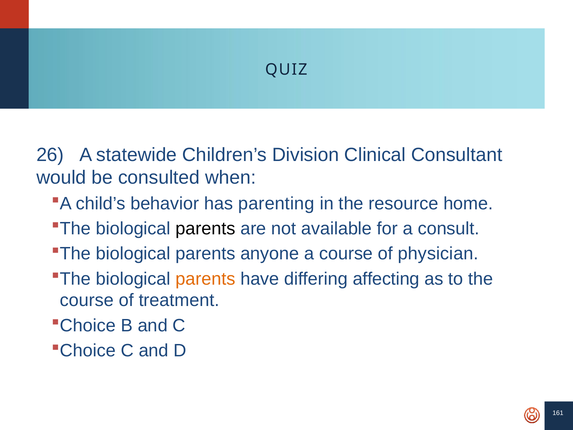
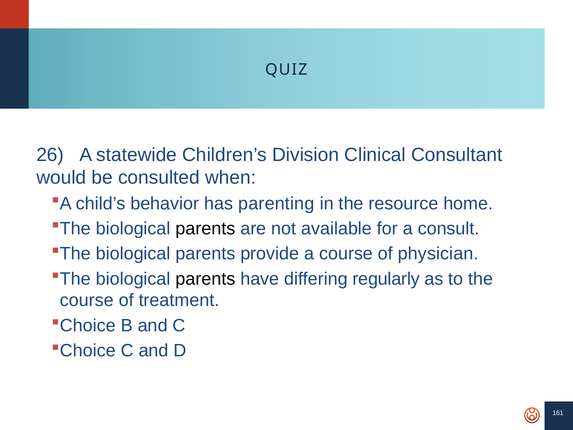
anyone: anyone -> provide (270, 254)
parents colour: orange -> black (205, 279)
affecting: affecting -> regularly (386, 279)
